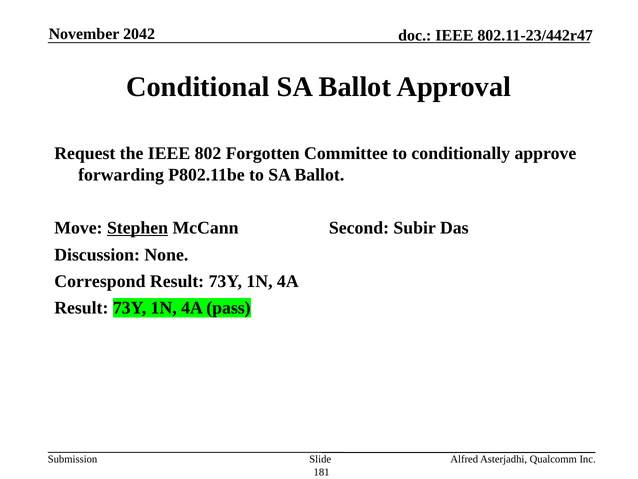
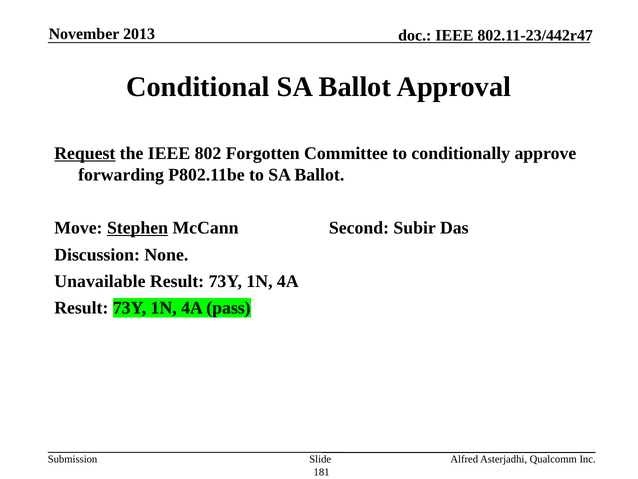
2042: 2042 -> 2013 (139, 34)
Request underline: none -> present (85, 153)
Correspond: Correspond -> Unavailable (100, 281)
